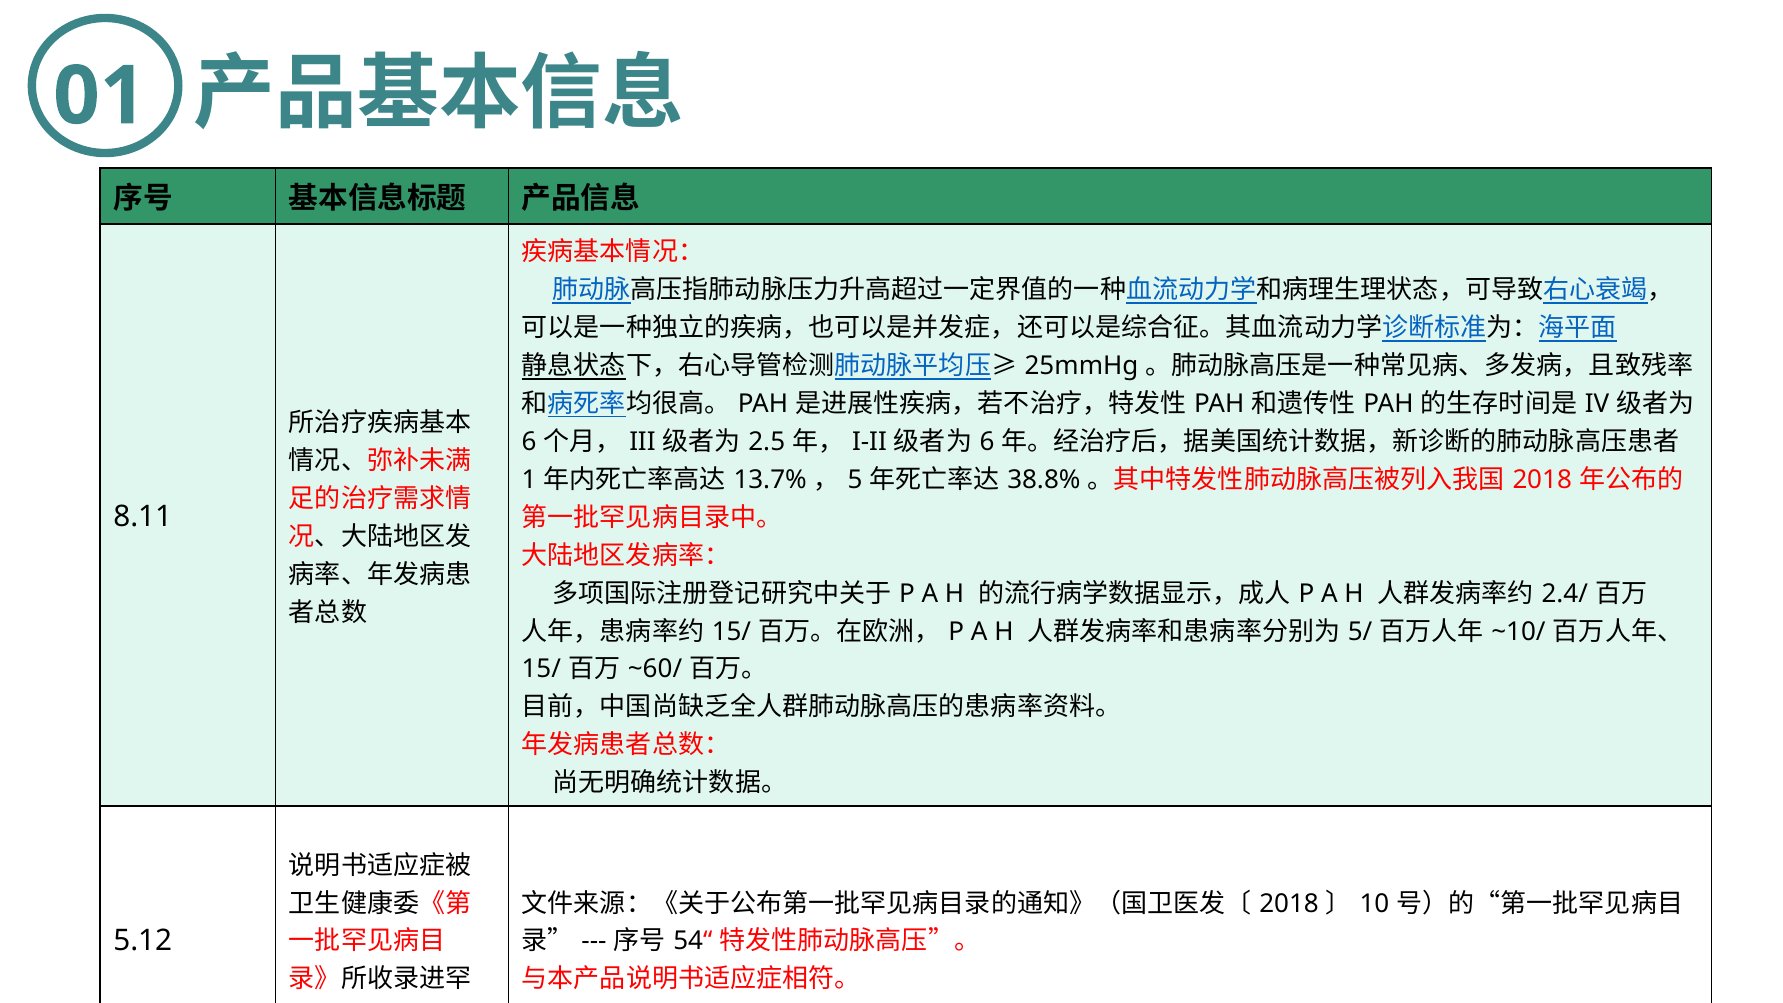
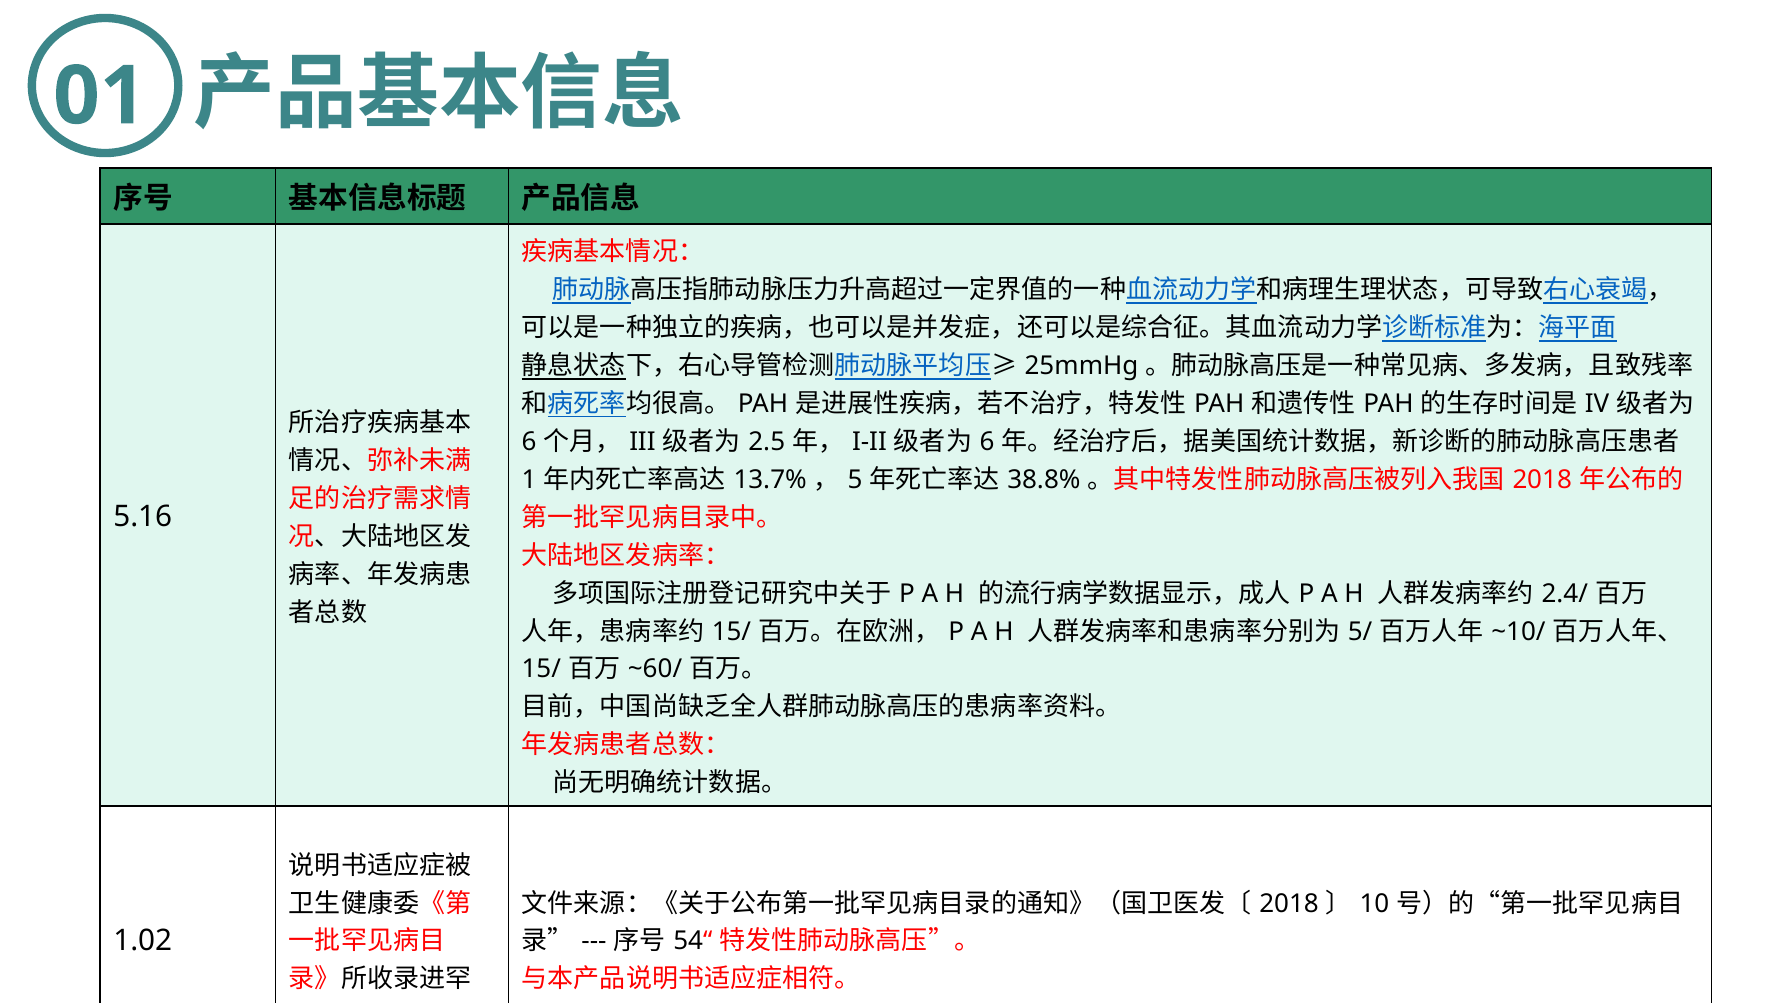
8.11: 8.11 -> 5.16 (143, 517)
5.12: 5.12 -> 1.02 (143, 940)
